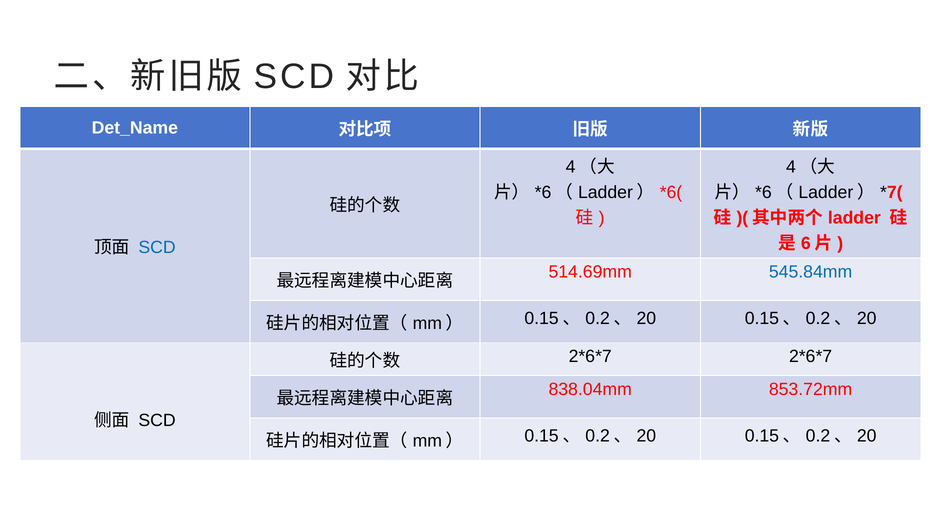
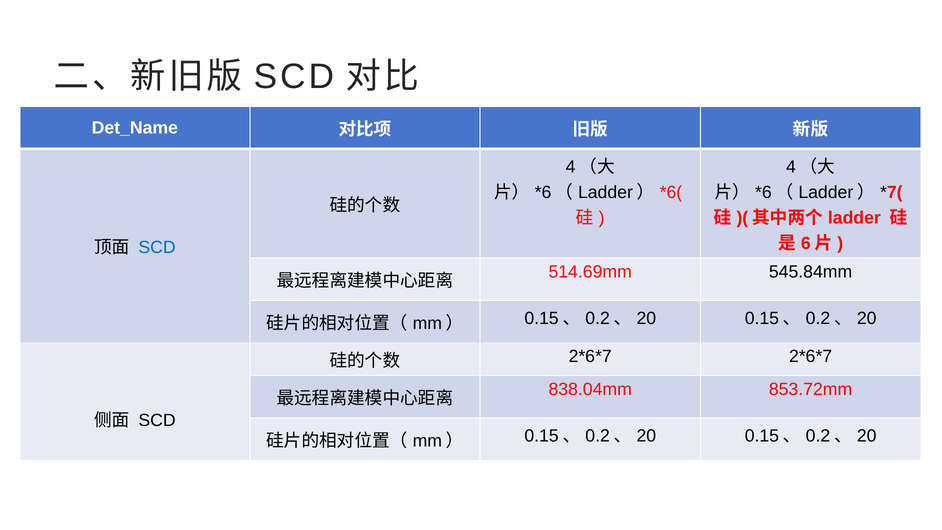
545.84mm colour: blue -> black (811, 272)
